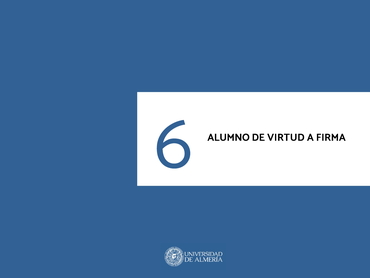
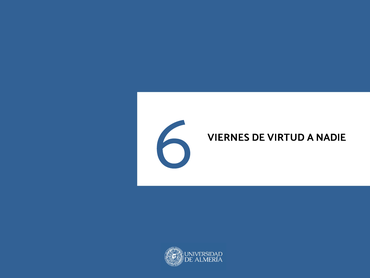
ALUMNO: ALUMNO -> VIERNES (228, 137)
FIRMA: FIRMA -> NADIE (331, 137)
